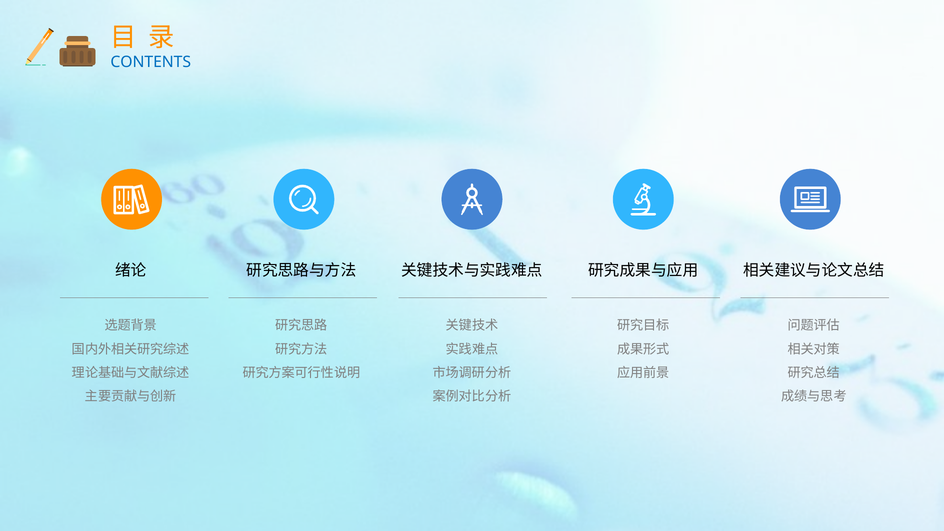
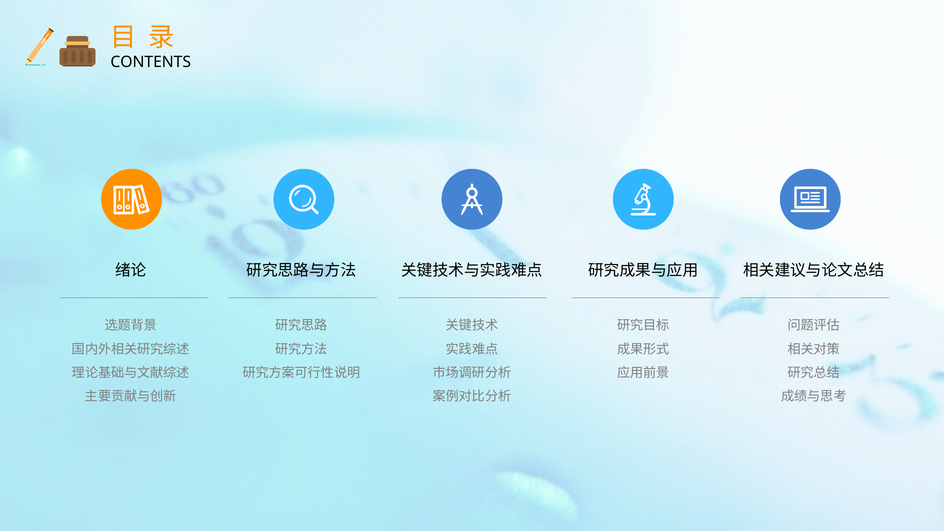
CONTENTS colour: blue -> black (151, 62)
